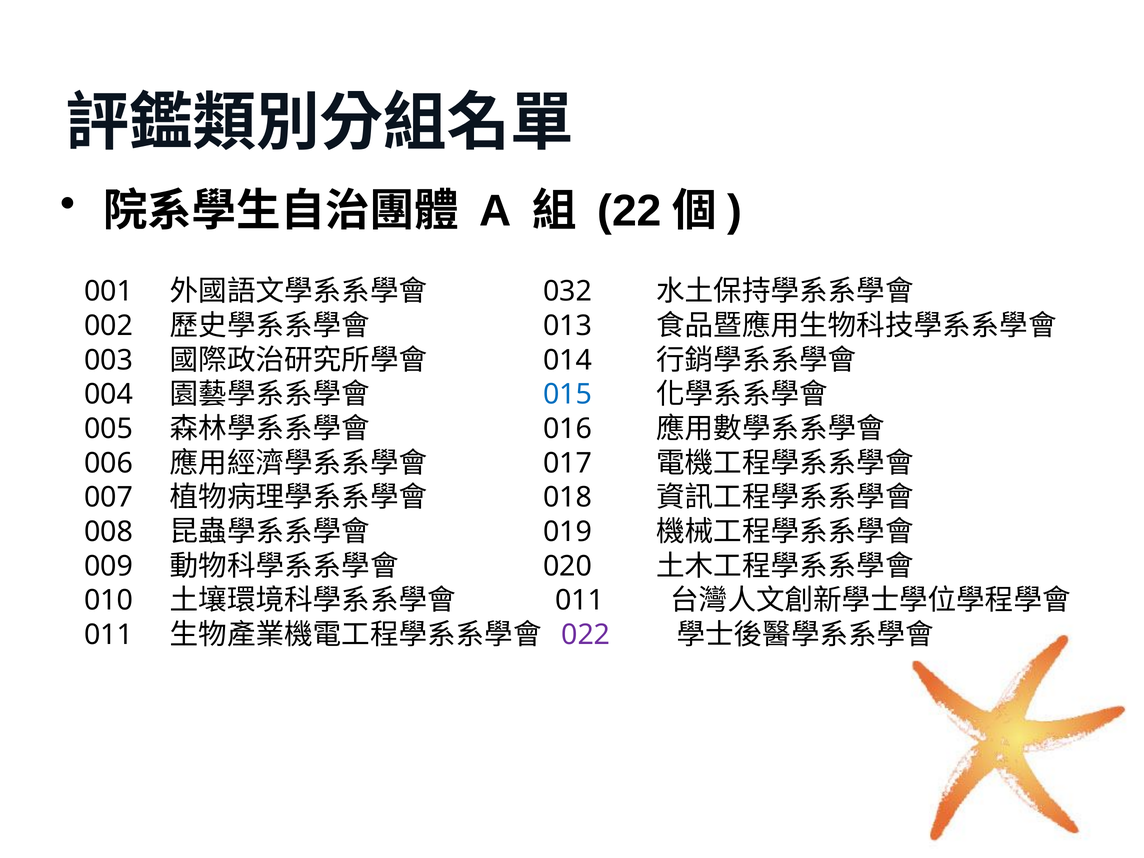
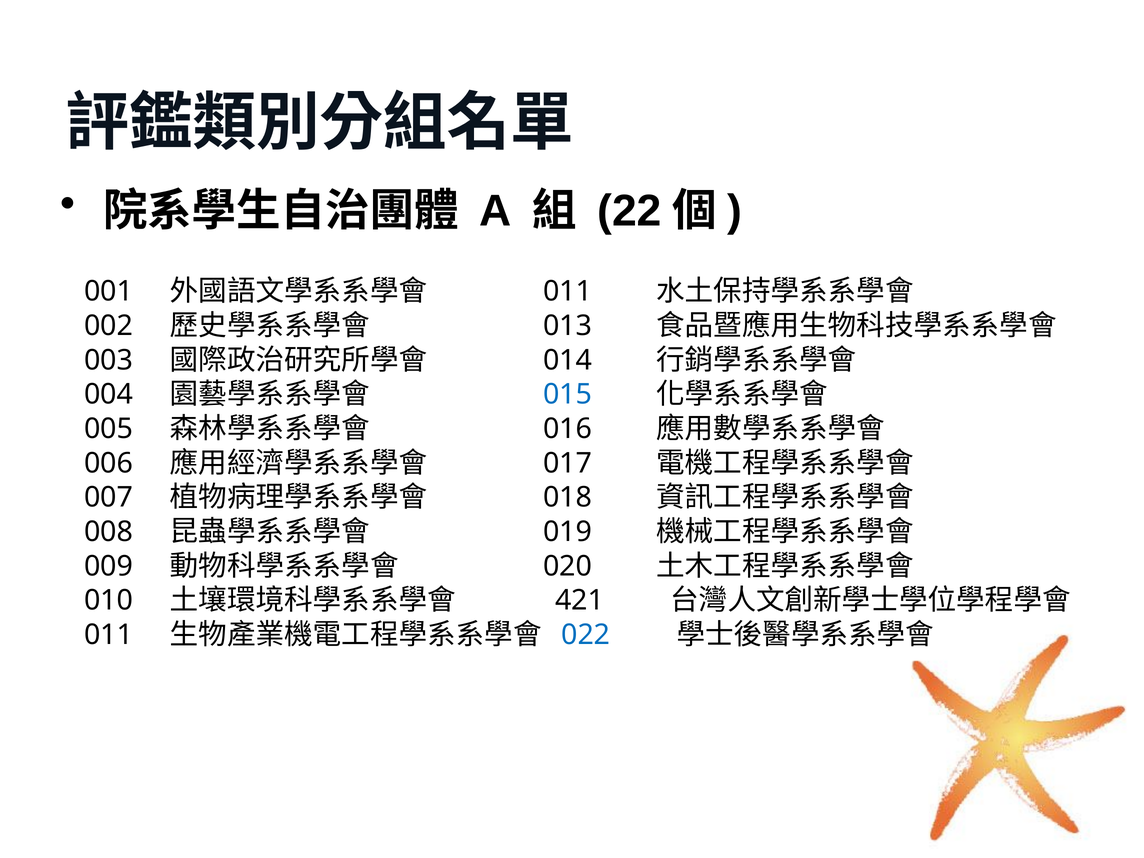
032: 032 -> 011 (568, 292)
011: 011 -> 421 (580, 600)
022 colour: purple -> blue (586, 635)
